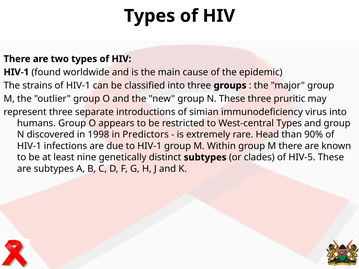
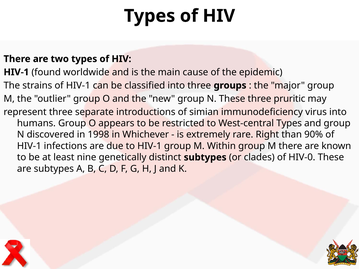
Predictors: Predictors -> Whichever (146, 135)
Head: Head -> Right (267, 135)
HIV-5: HIV-5 -> HIV-0 (302, 157)
